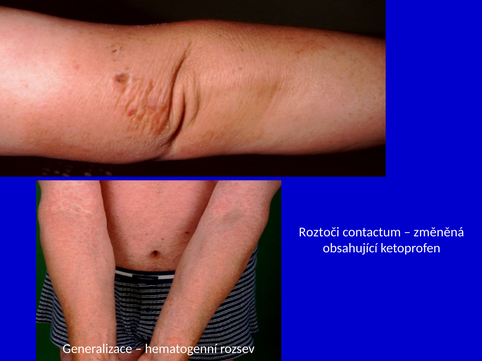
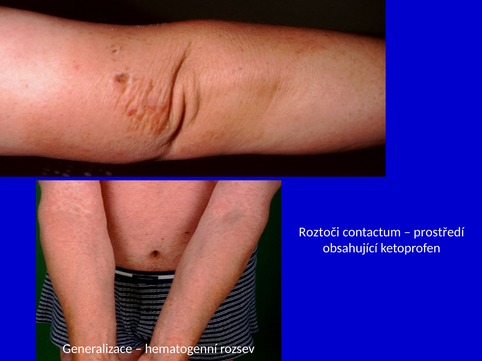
změněná: změněná -> prostředí (439, 232)
